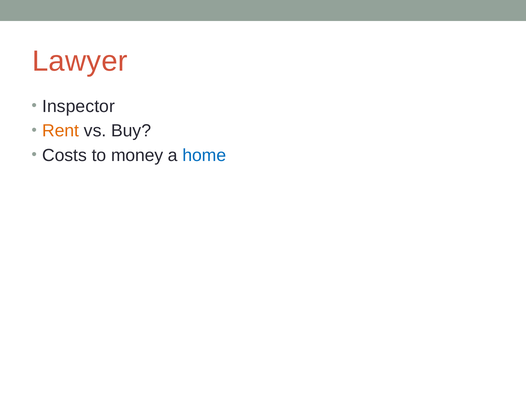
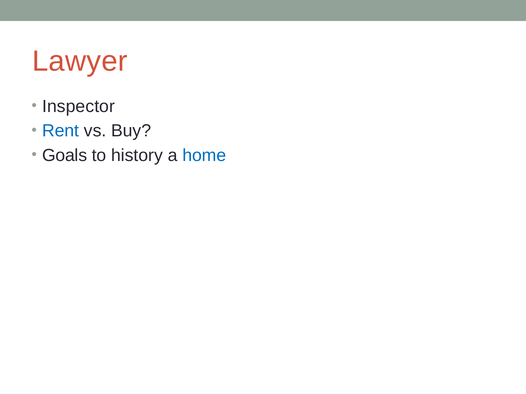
Rent colour: orange -> blue (61, 131)
Costs: Costs -> Goals (65, 156)
money: money -> history (137, 156)
